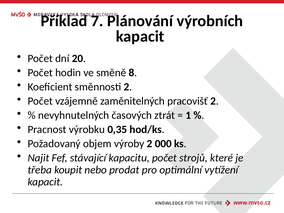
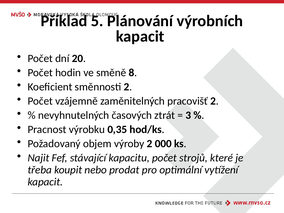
7: 7 -> 5 (97, 21)
1: 1 -> 3 (188, 115)
